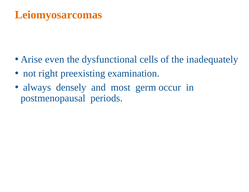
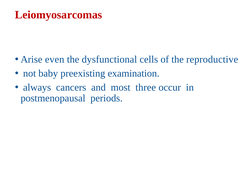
Leiomyosarcomas colour: orange -> red (59, 15)
inadequately: inadequately -> reproductive (212, 59)
right: right -> baby (48, 73)
densely: densely -> cancers (71, 88)
germ: germ -> three (146, 88)
